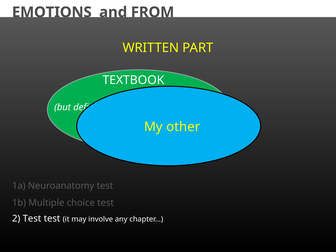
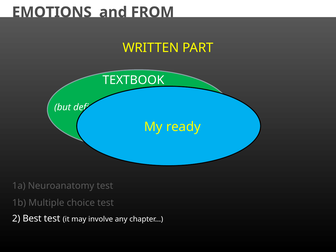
other: other -> ready (183, 127)
2 Test: Test -> Best (32, 218)
